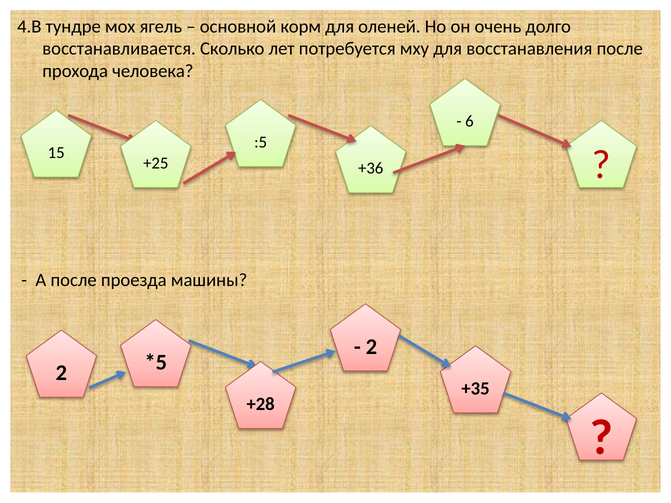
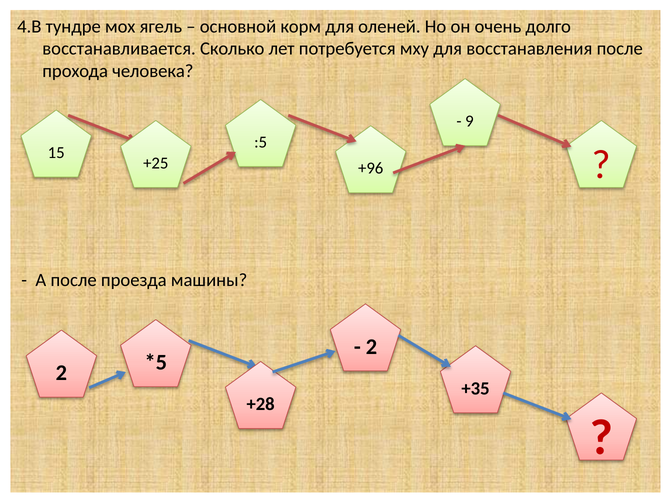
6: 6 -> 9 (469, 121)
+36: +36 -> +96 (371, 168)
